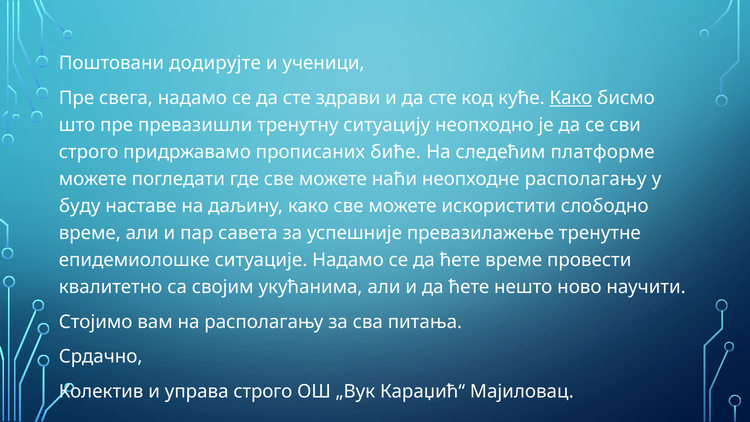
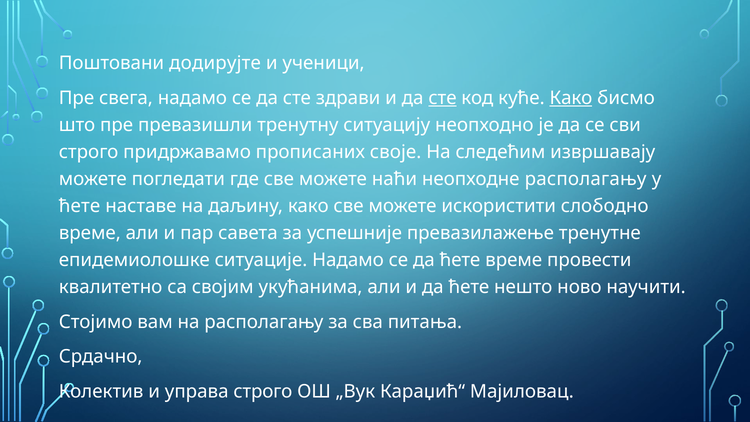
сте underline: none -> present (443, 98)
биће: биће -> своје (396, 152)
платформе: платформе -> извршавају (603, 152)
буду: буду -> ћете (80, 206)
